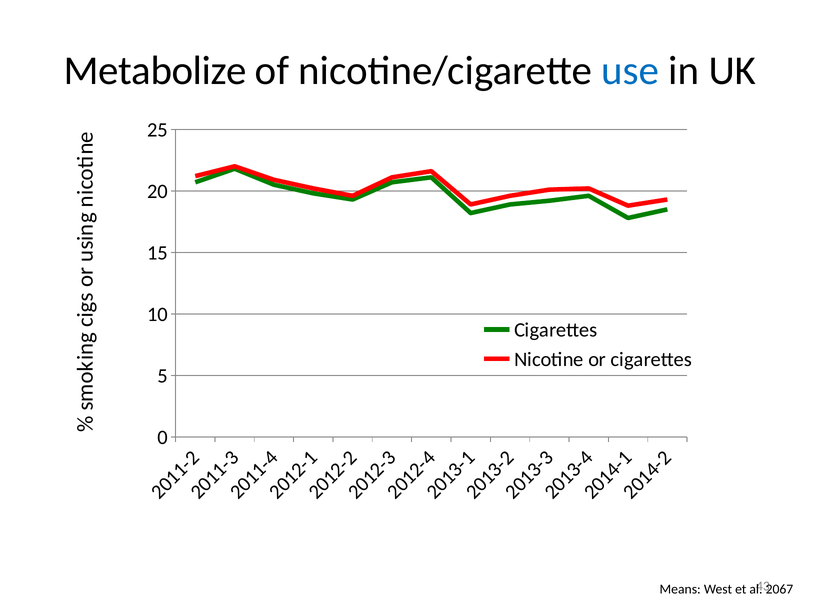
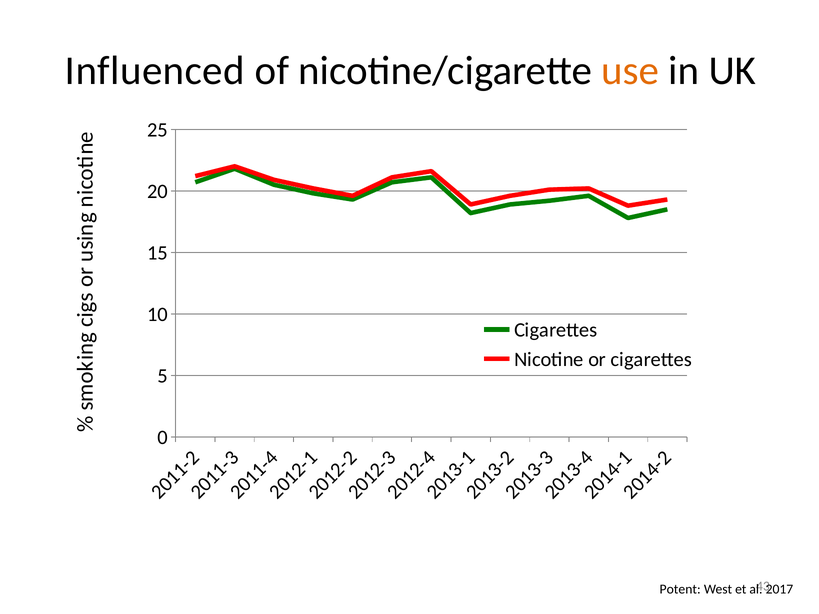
Metabolize: Metabolize -> Influenced (155, 71)
use colour: blue -> orange (630, 71)
Means: Means -> Potent (680, 590)
2067: 2067 -> 2017 (779, 590)
